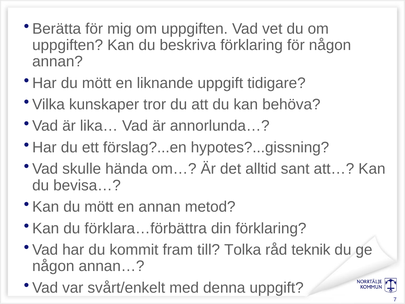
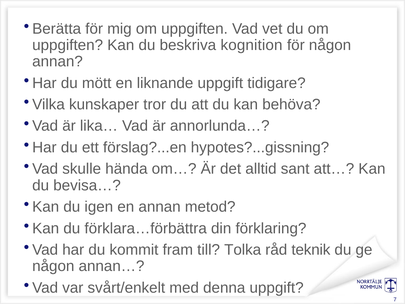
beskriva förklaring: förklaring -> kognition (252, 45)
Kan du mött: mött -> igen (99, 207)
